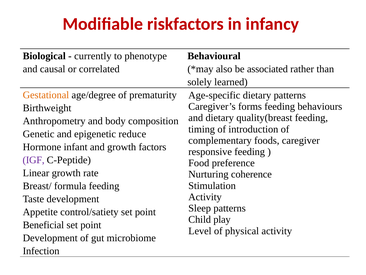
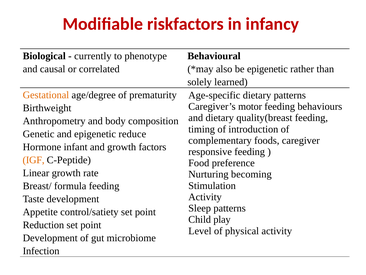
be associated: associated -> epigenetic (267, 69)
forms: forms -> motor (250, 106)
IGF colour: purple -> orange (34, 160)
coherence: coherence -> becoming (251, 174)
Beneficial: Beneficial -> Reduction (43, 225)
